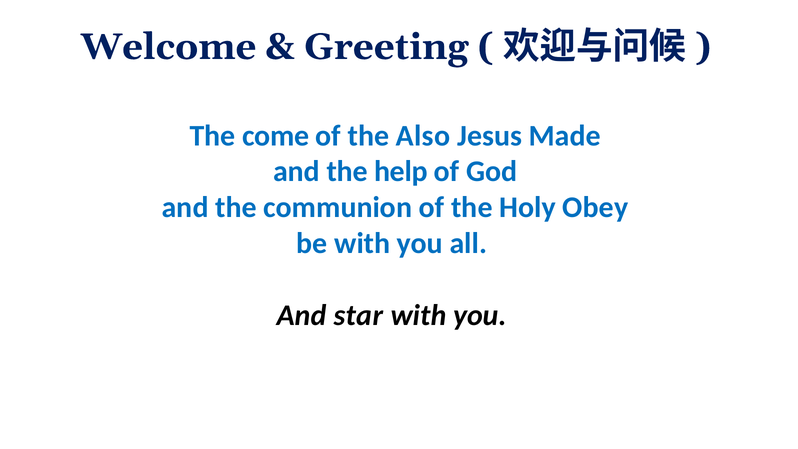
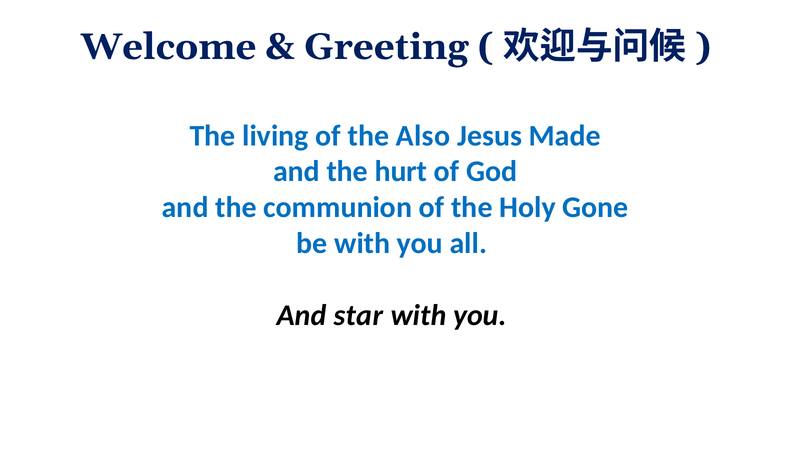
come: come -> living (275, 136)
help: help -> hurt (401, 172)
Obey: Obey -> Gone (595, 207)
